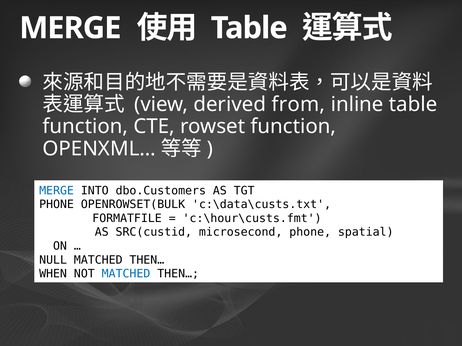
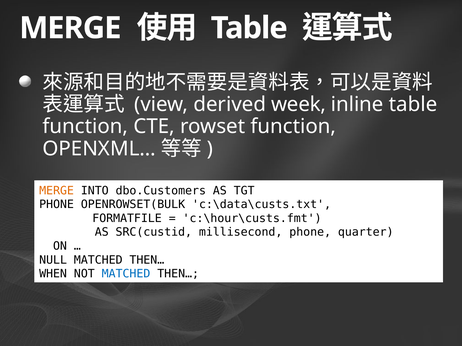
from: from -> week (298, 105)
MERGE colour: blue -> orange (57, 191)
microsecond: microsecond -> millisecond (241, 233)
spatial: spatial -> quarter (366, 233)
